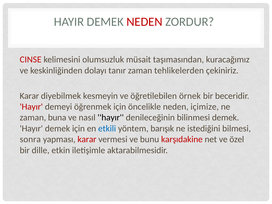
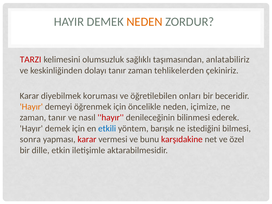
NEDEN colour: red -> orange (145, 22)
CINSE: CINSE -> TARZI (31, 60)
müsait: müsait -> sağlıklı (138, 60)
kuracağımız: kuracağımız -> anlatabiliriz (228, 60)
kesmeyin: kesmeyin -> koruması (100, 96)
örnek: örnek -> onları (190, 96)
Hayır colour: red -> orange (31, 107)
zaman buna: buna -> tanır (57, 118)
hayır colour: black -> red (111, 118)
bilinmesi demek: demek -> ederek (226, 118)
